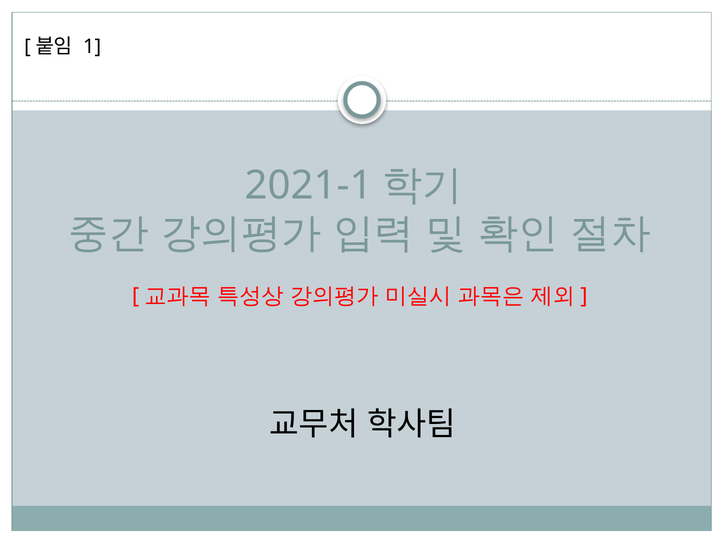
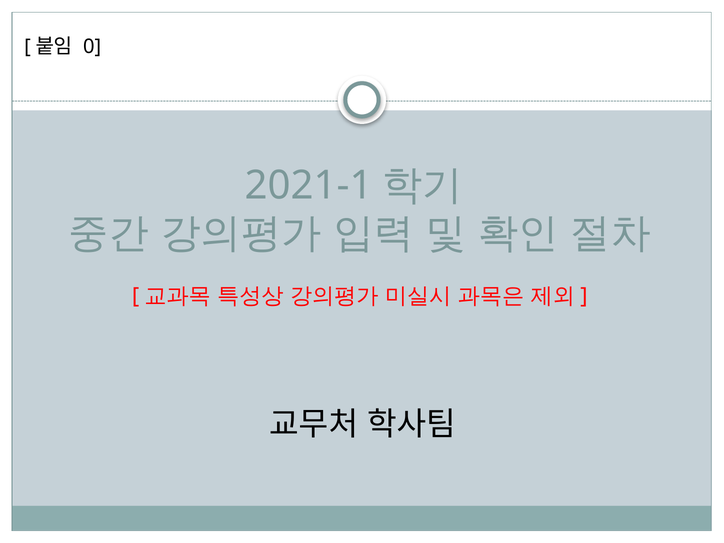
1: 1 -> 0 (92, 47)
